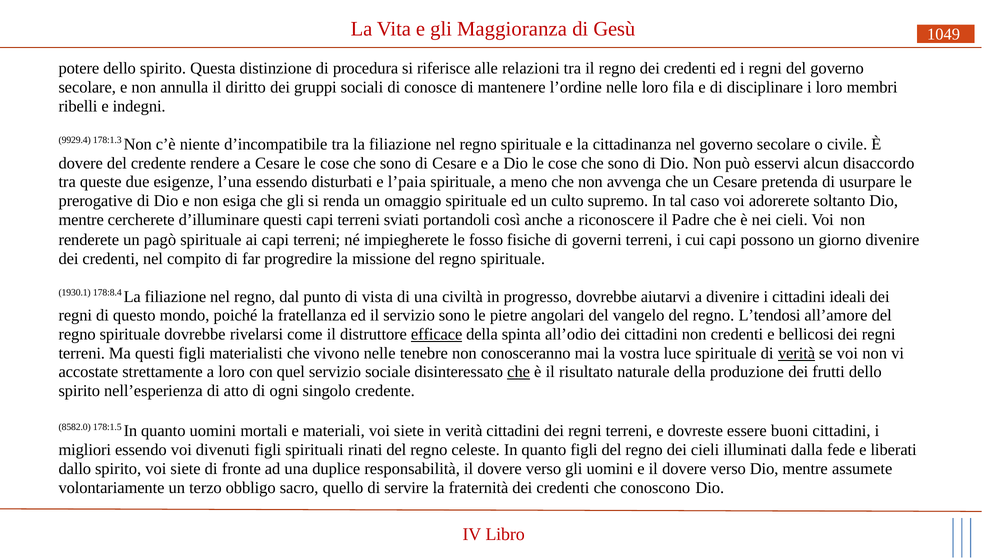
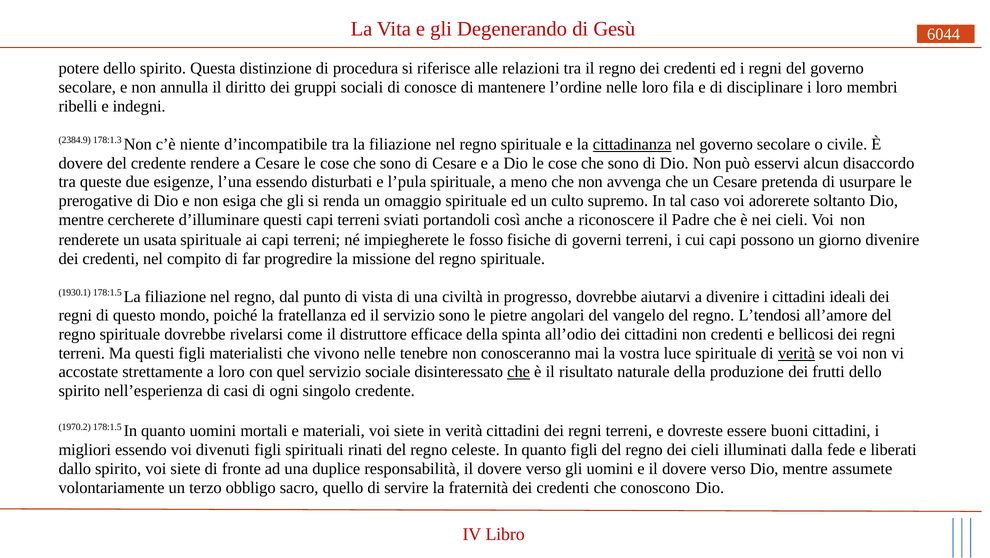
Maggioranza: Maggioranza -> Degenerando (512, 29)
1049: 1049 -> 6044 (944, 34)
9929.4: 9929.4 -> 2384.9 (75, 140)
cittadinanza underline: none -> present (632, 144)
l’paia: l’paia -> l’pula (407, 182)
pagò: pagò -> usata (160, 239)
1930.1 178:8.4: 178:8.4 -> 178:1.5 (107, 292)
efficace underline: present -> none (437, 334)
atto: atto -> casi (236, 391)
8582.0: 8582.0 -> 1970.2 (75, 427)
